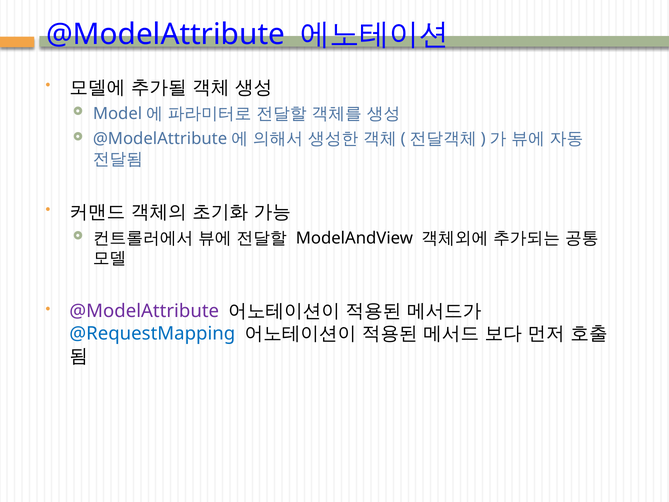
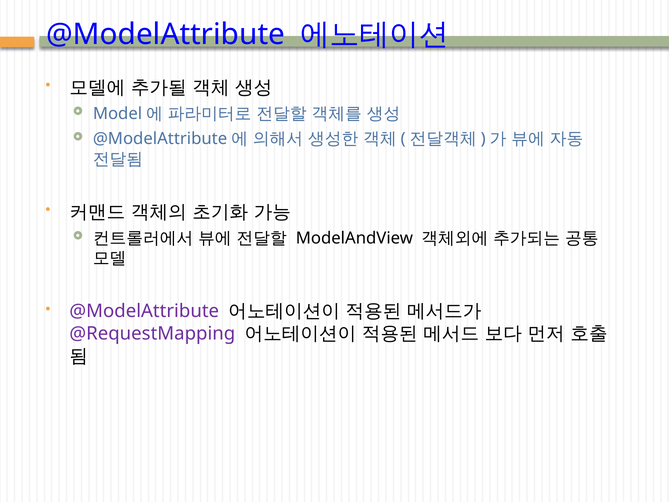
@RequestMapping colour: blue -> purple (152, 333)
